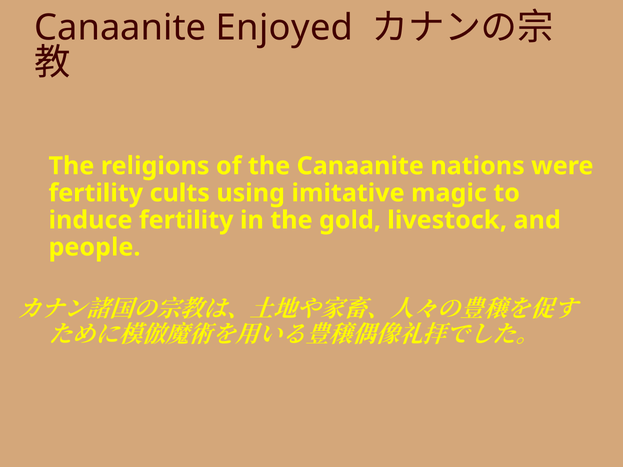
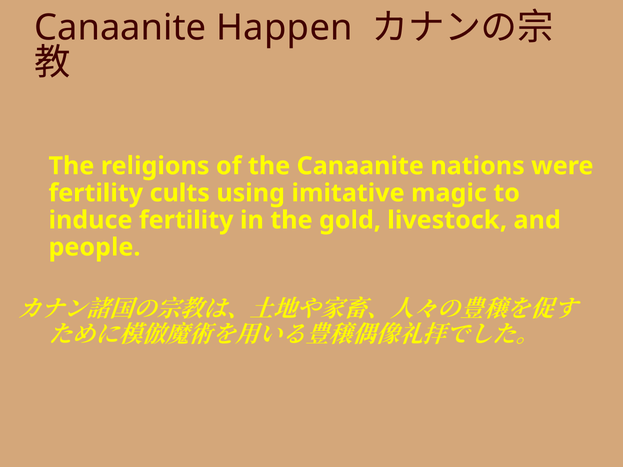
Enjoyed: Enjoyed -> Happen (285, 28)
